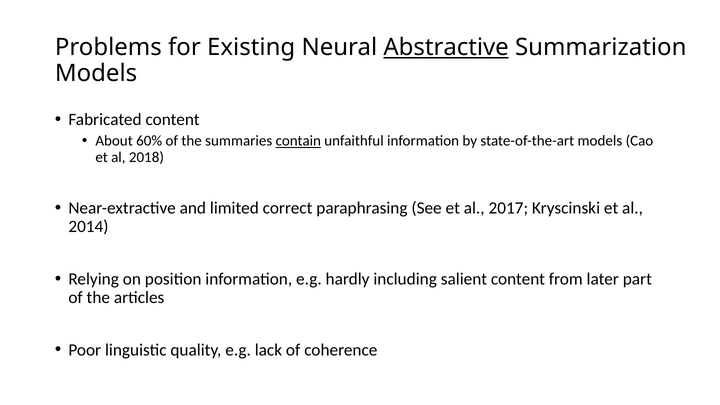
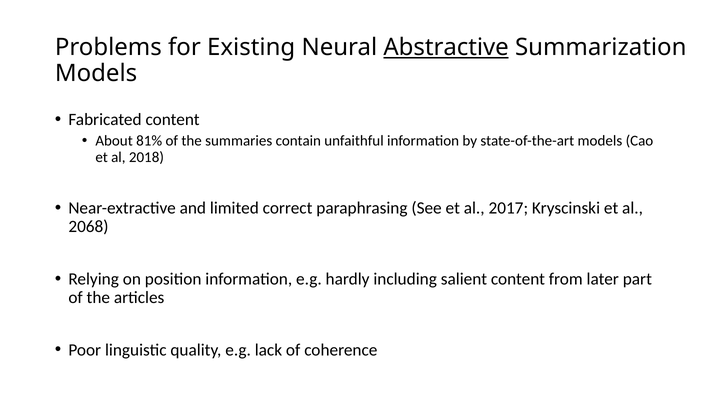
60%: 60% -> 81% (149, 141)
contain underline: present -> none (298, 141)
2014: 2014 -> 2068 (88, 227)
